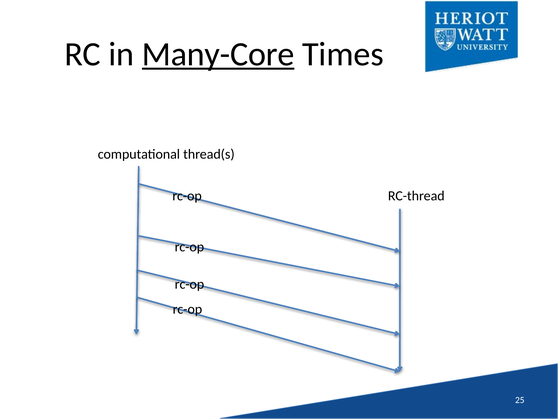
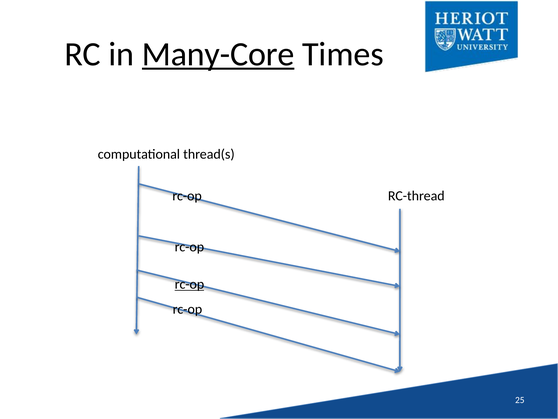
rc-op underline: none -> present (189, 284)
